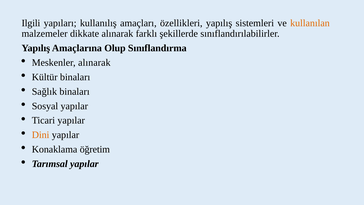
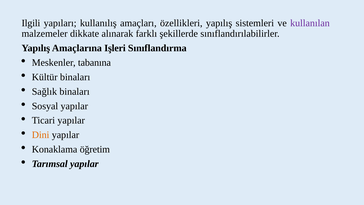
kullanılan colour: orange -> purple (310, 23)
Olup: Olup -> Işleri (115, 48)
Meskenler alınarak: alınarak -> tabanına (94, 63)
